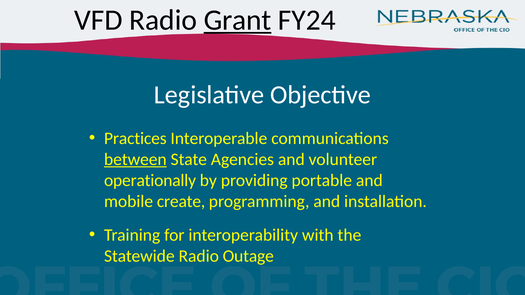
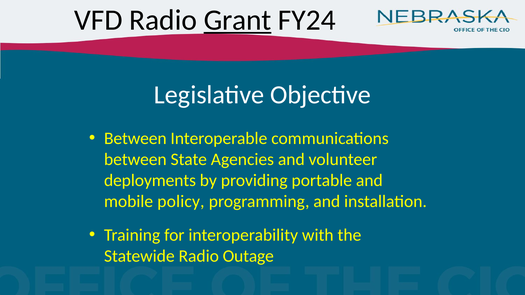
Practices: Practices -> Between (135, 138)
between underline: present -> none (135, 159)
operationally: operationally -> deployments (150, 180)
create: create -> policy (181, 201)
